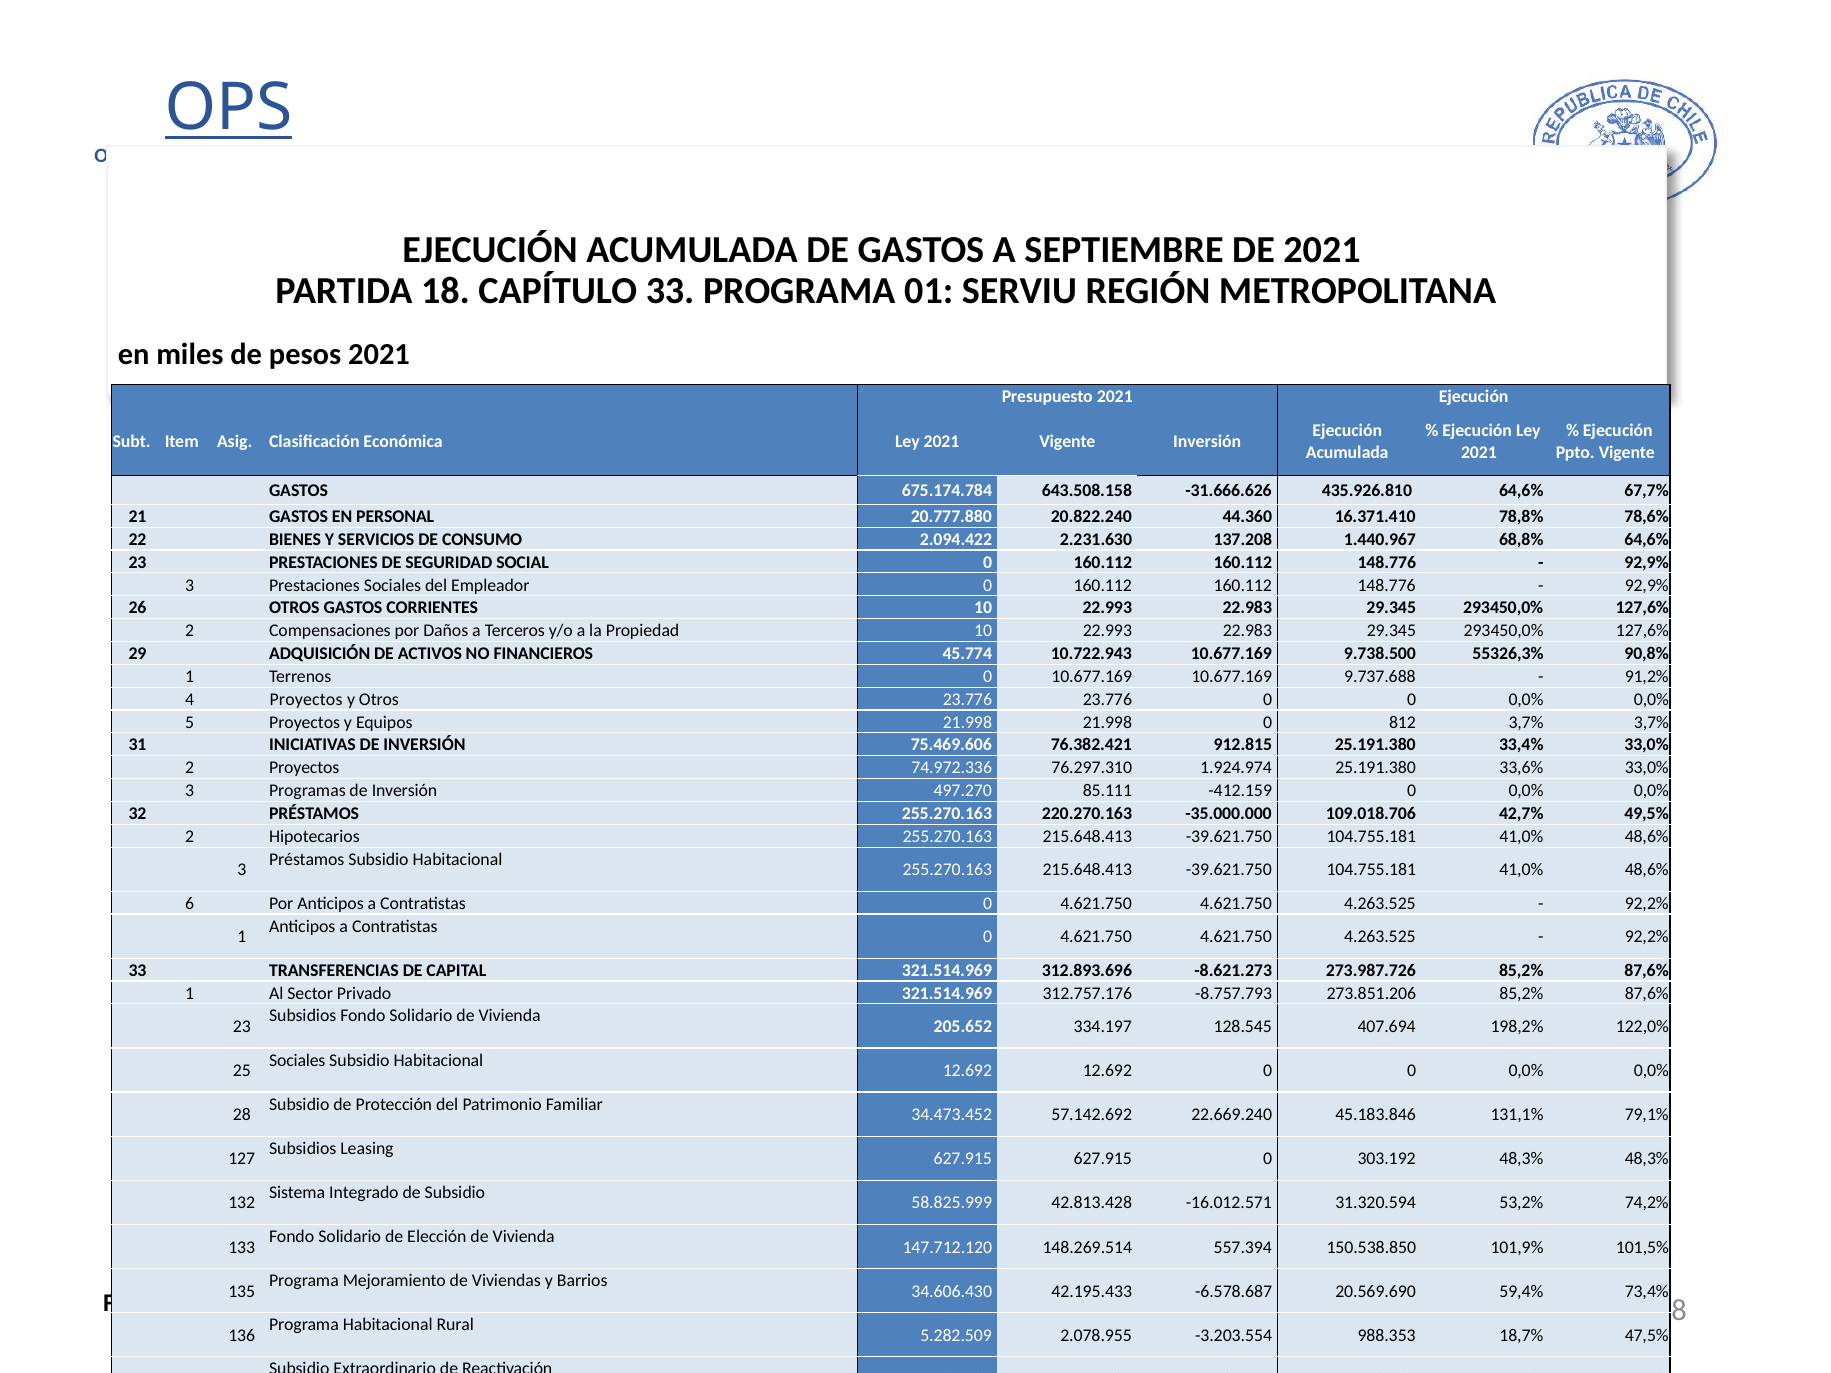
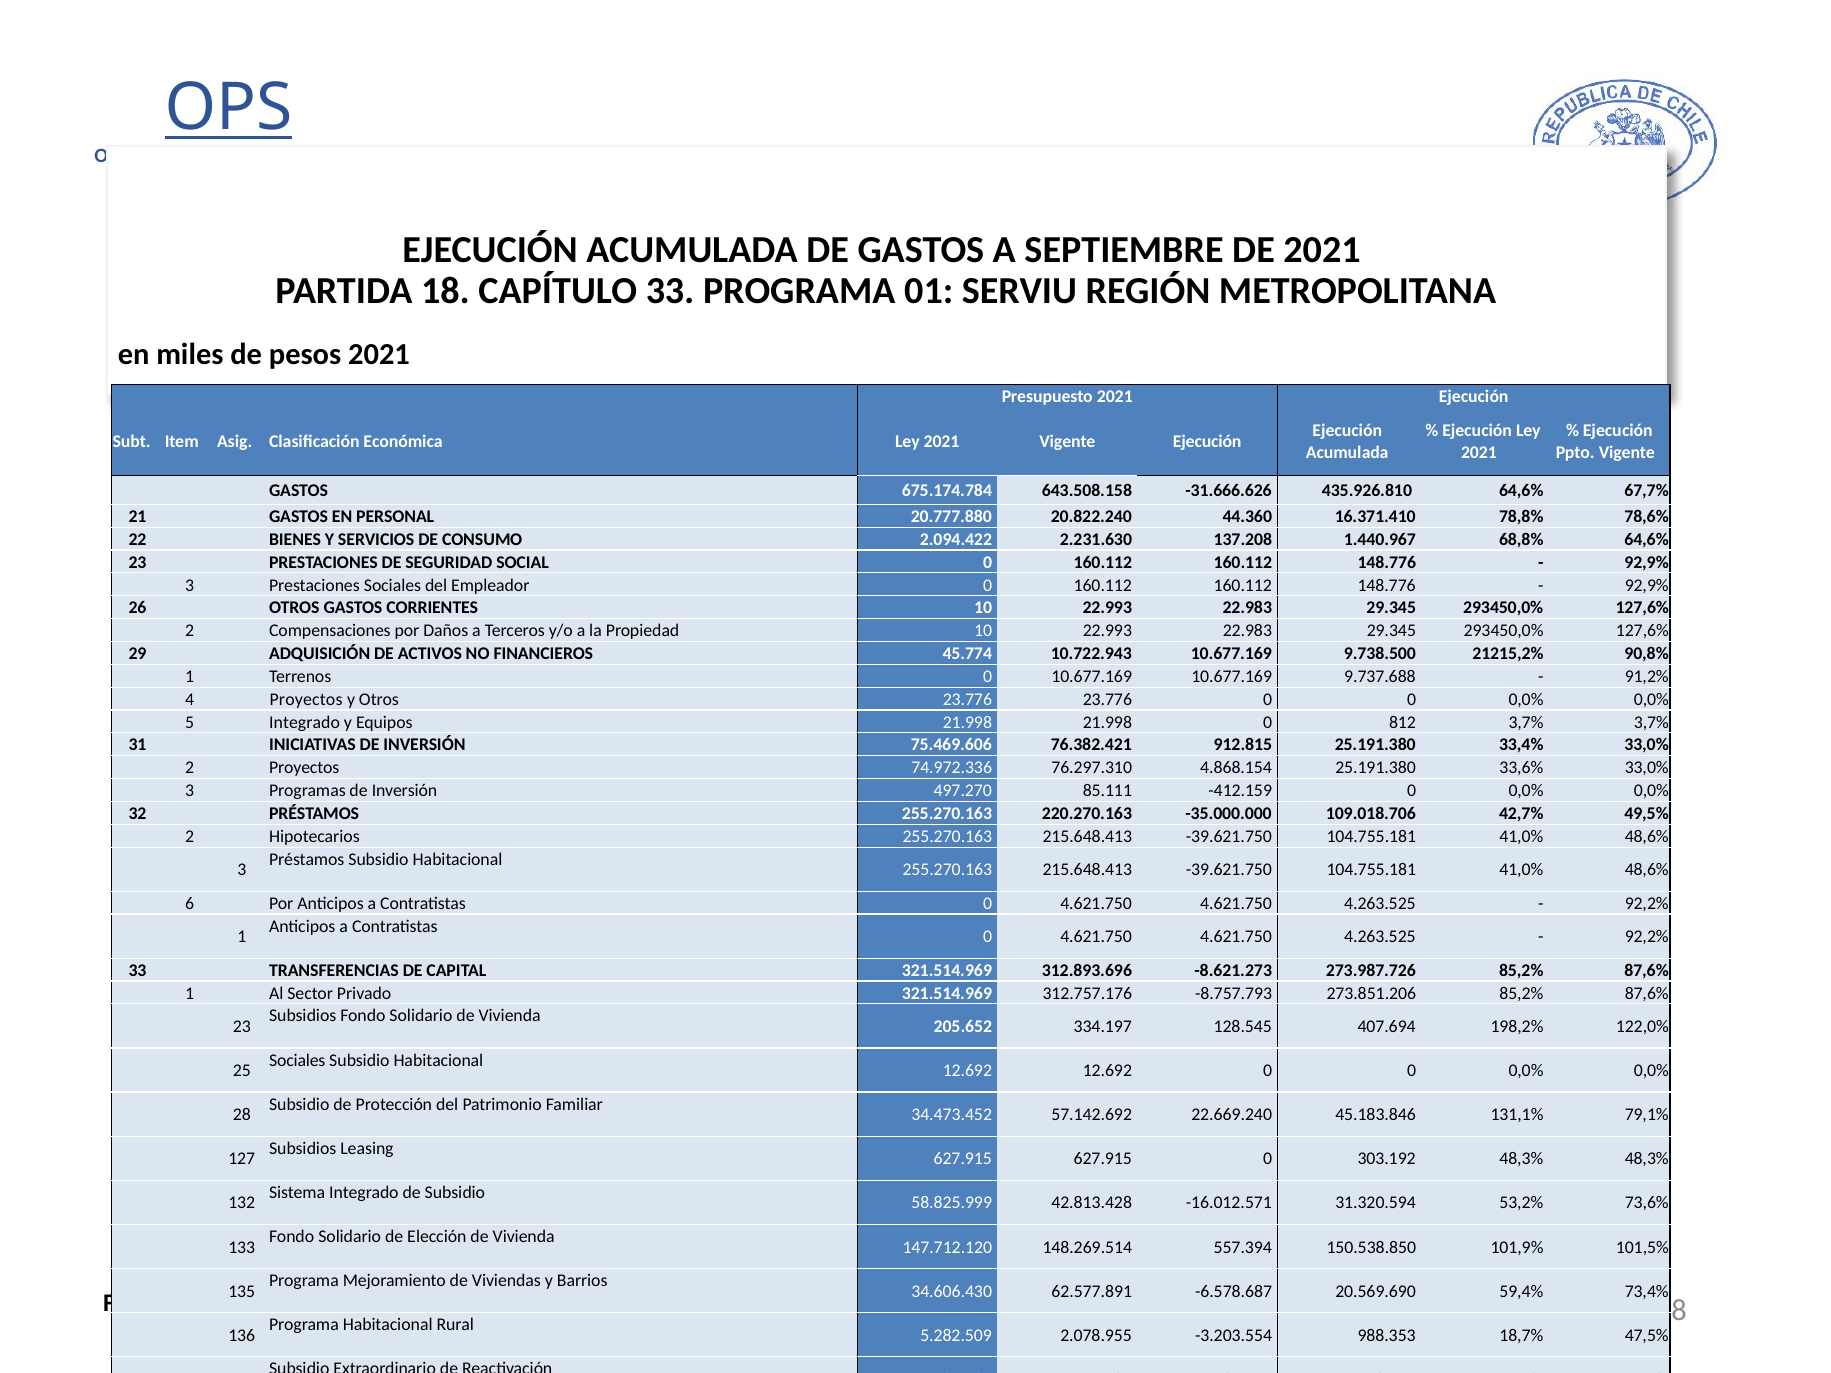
Vigente Inversión: Inversión -> Ejecución (1207, 442)
55326,3%: 55326,3% -> 21215,2% (1508, 654)
5 Proyectos: Proyectos -> Integrado (305, 722)
1.924.974: 1.924.974 -> 4.868.154 (1236, 768)
53,2% 74,2%: 74,2% -> 73,6% (1647, 1203)
42.195.433: 42.195.433 -> 62.577.891 (1092, 1292)
